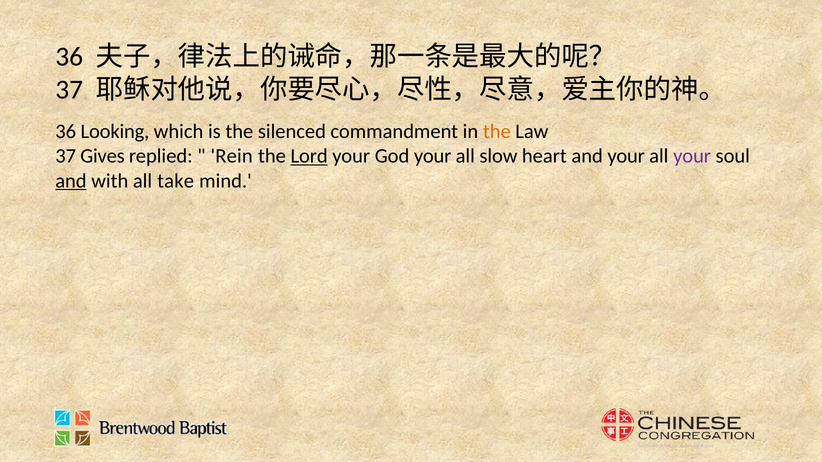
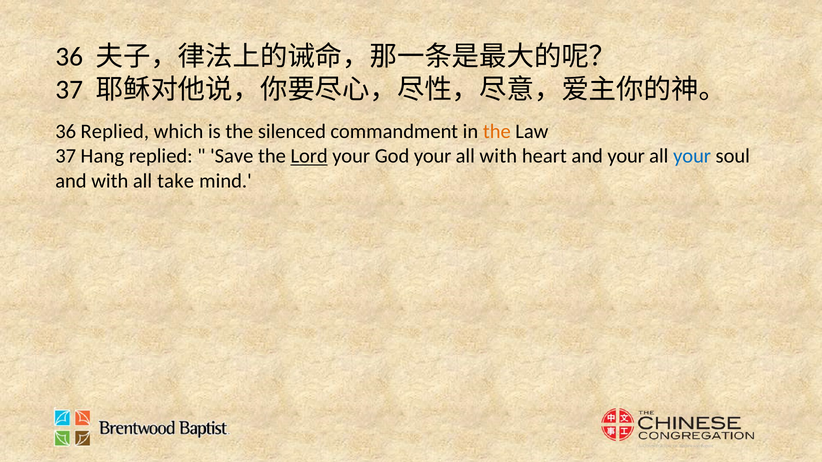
36 Looking: Looking -> Replied (115, 132)
Gives: Gives -> Hang (102, 156)
Rein: Rein -> Save (232, 156)
all slow: slow -> with (498, 156)
your colour: purple -> blue (692, 156)
and underline: present -> none (71, 181)
